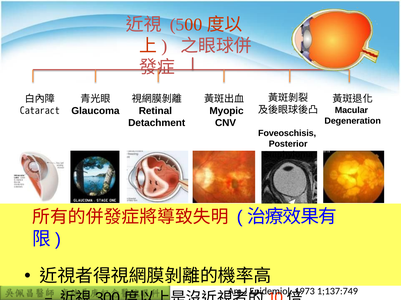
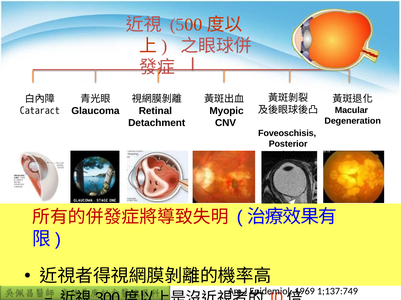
1973: 1973 -> 1969 (305, 292)
